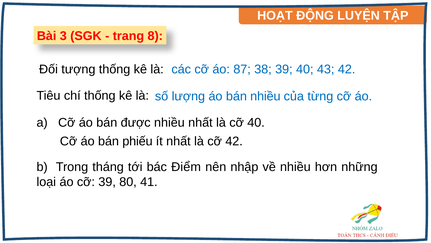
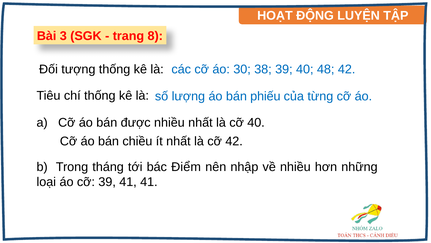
87: 87 -> 30 (242, 69)
43: 43 -> 48 (326, 69)
bán nhiều: nhiều -> phiếu (265, 96)
phiếu: phiếu -> chiều (137, 141)
39 80: 80 -> 41 (128, 182)
